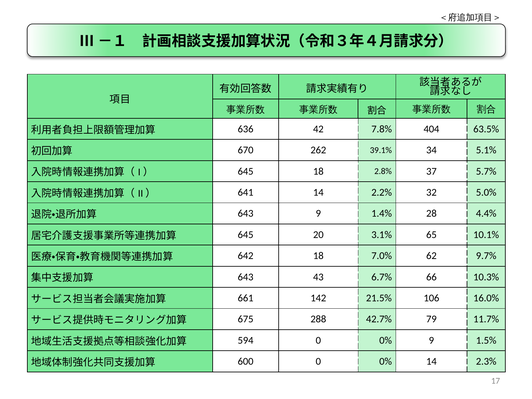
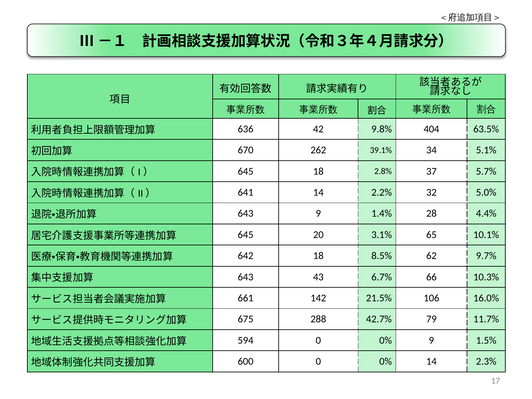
7.8%: 7.8% -> 9.8% (382, 129)
7.0%: 7.0% -> 8.5% (382, 256)
